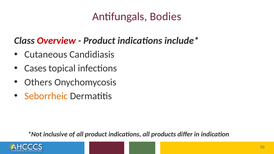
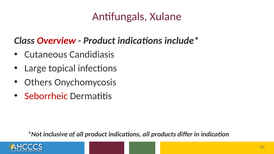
Bodies: Bodies -> Xulane (166, 17)
Cases: Cases -> Large (35, 68)
Seborrheic colour: orange -> red (46, 96)
